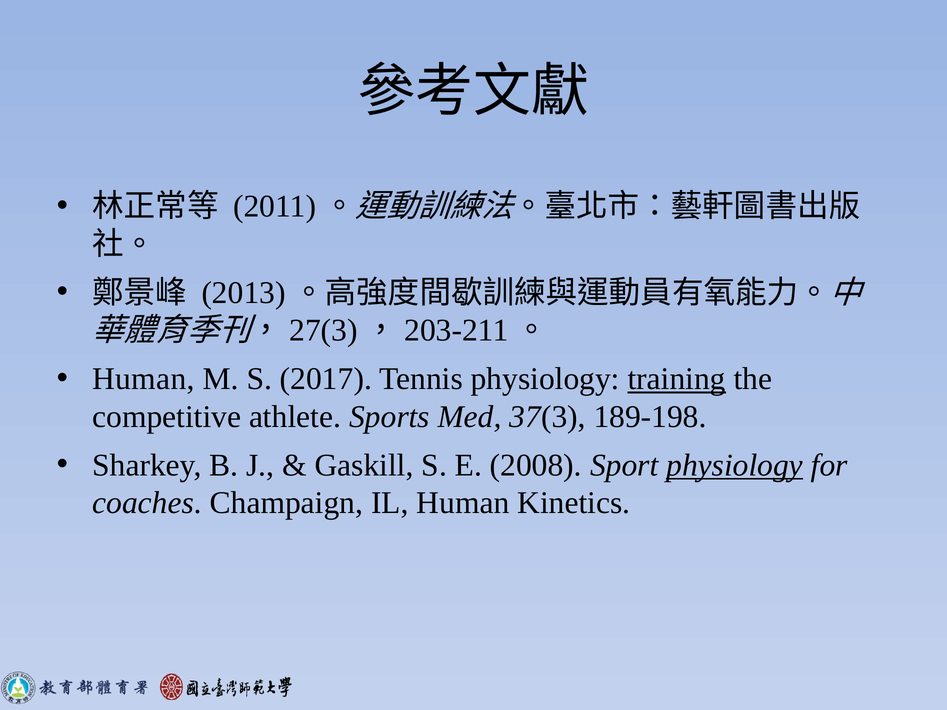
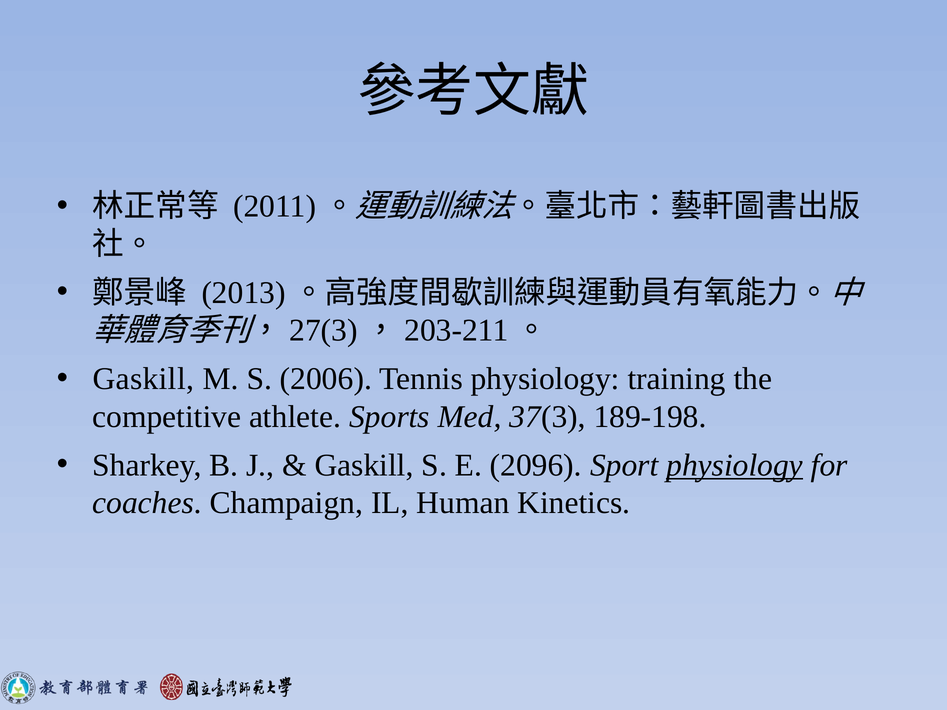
Human: Human -> Gaskill (143, 379)
2017: 2017 -> 2006 (326, 379)
training underline: present -> none (677, 379)
2008: 2008 -> 2096 (536, 465)
